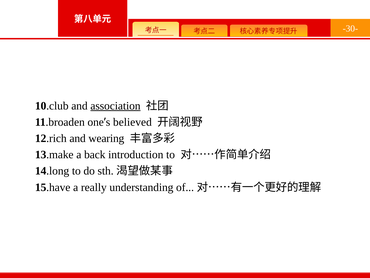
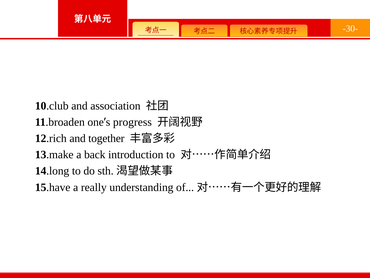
association underline: present -> none (115, 106)
believed: believed -> progress (132, 122)
wearing: wearing -> together (106, 138)
